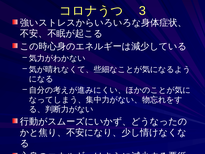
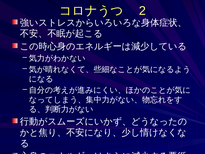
3: 3 -> 2 (142, 11)
